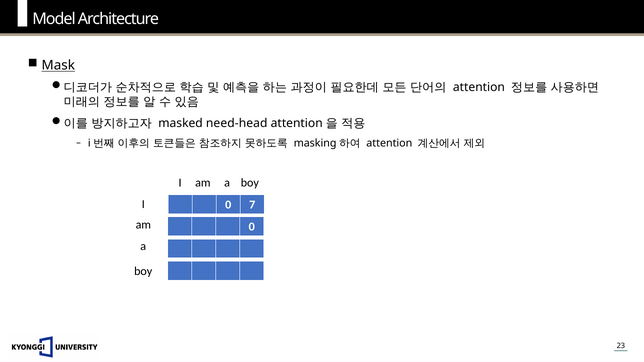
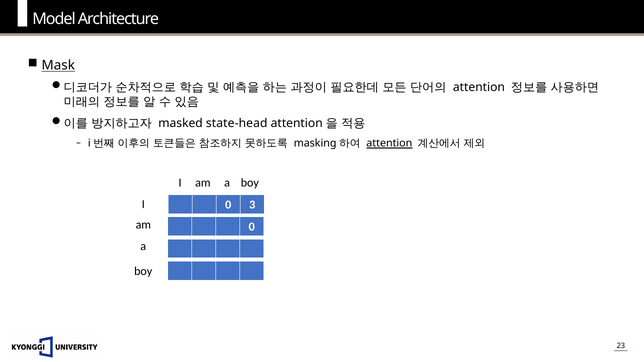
need-head: need-head -> state-head (237, 123)
attention underline: none -> present (389, 144)
7: 7 -> 3 (252, 205)
